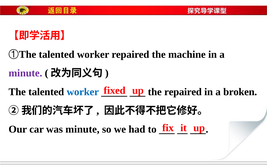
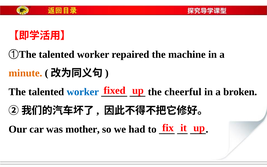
minute colour: purple -> orange (25, 73)
the repaired: repaired -> cheerful (183, 92)
was minute: minute -> mother (83, 129)
